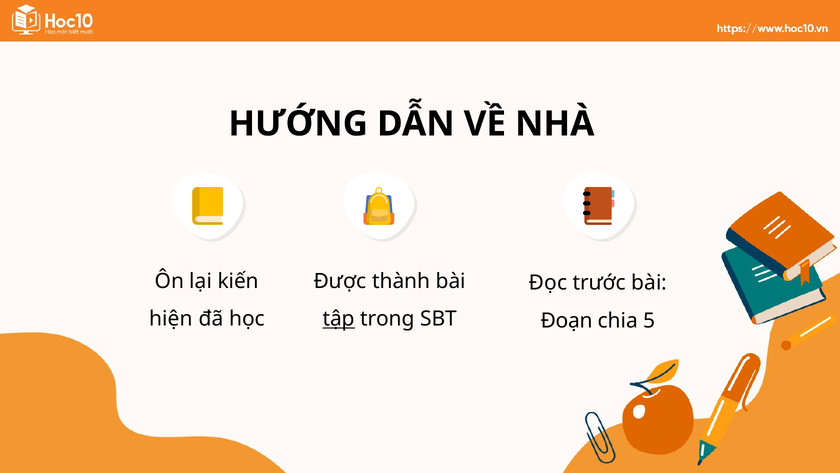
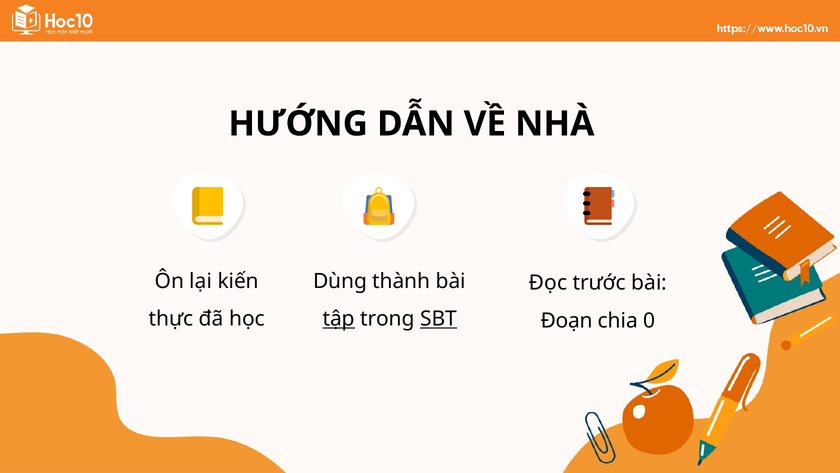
Được: Được -> Dùng (340, 281)
hiện: hiện -> thực (171, 319)
SBT underline: none -> present (439, 319)
5: 5 -> 0 (649, 320)
